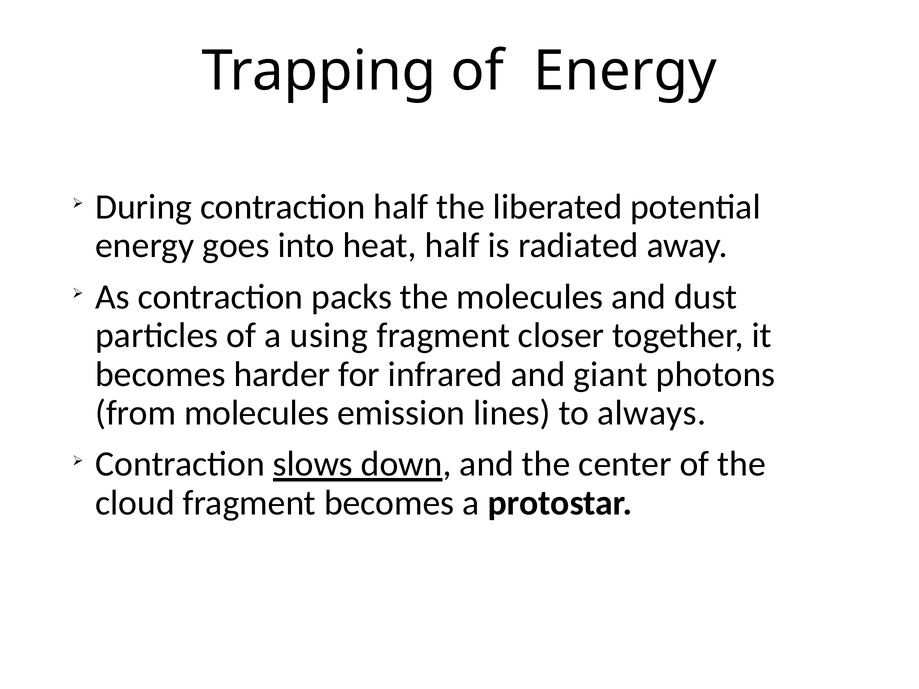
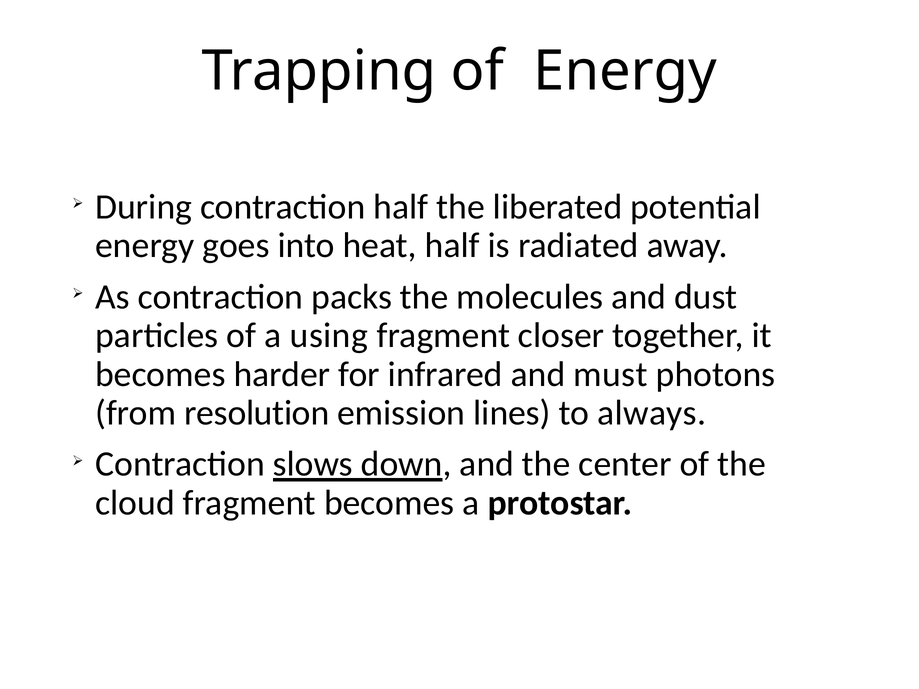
giant: giant -> must (610, 374)
from molecules: molecules -> resolution (257, 413)
